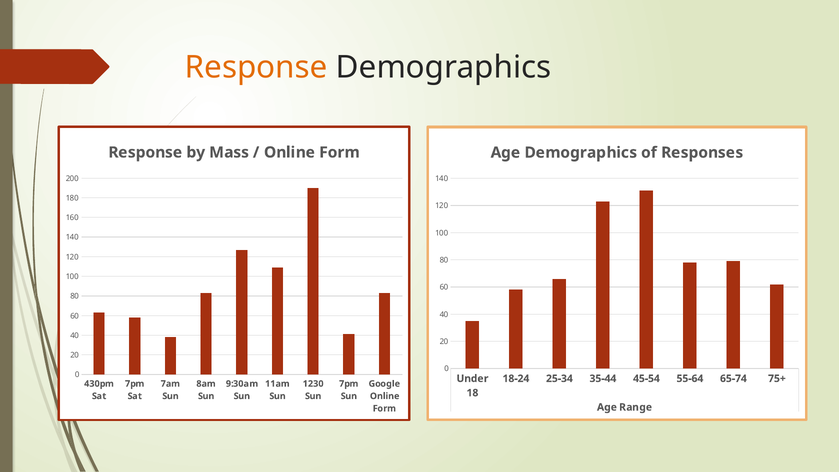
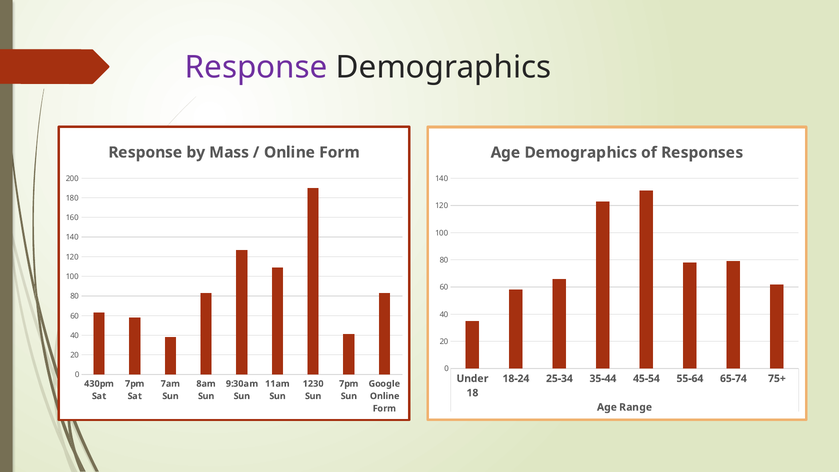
Response colour: orange -> purple (256, 67)
